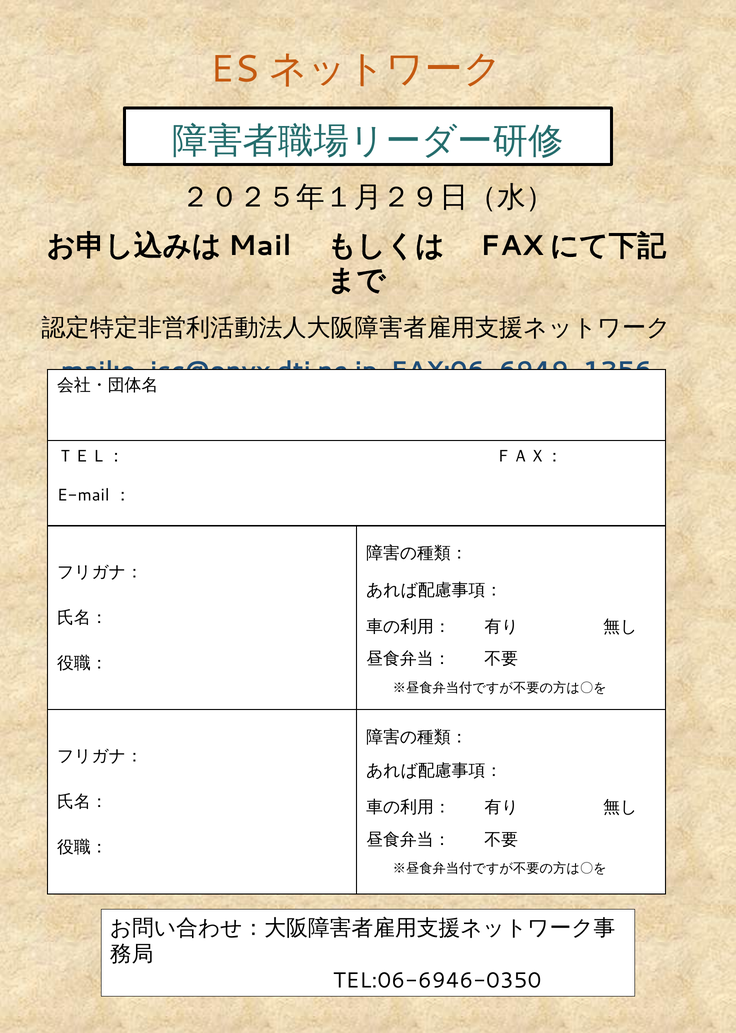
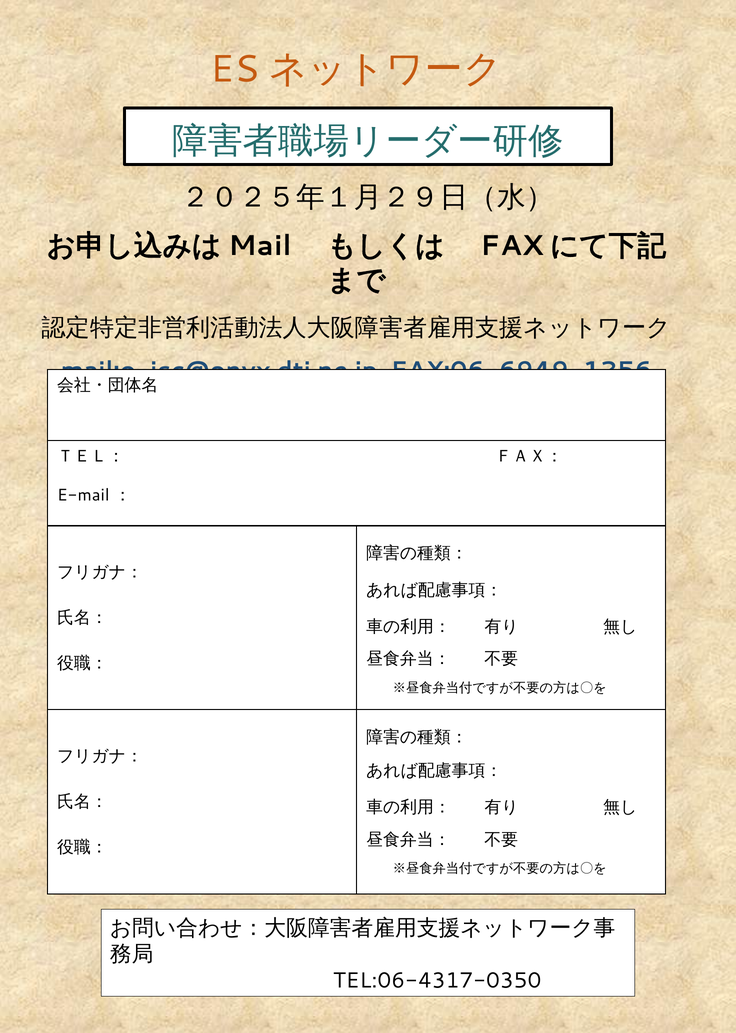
TEL:06-6946-0350: TEL:06-6946-0350 -> TEL:06-4317-0350 (437, 980)
